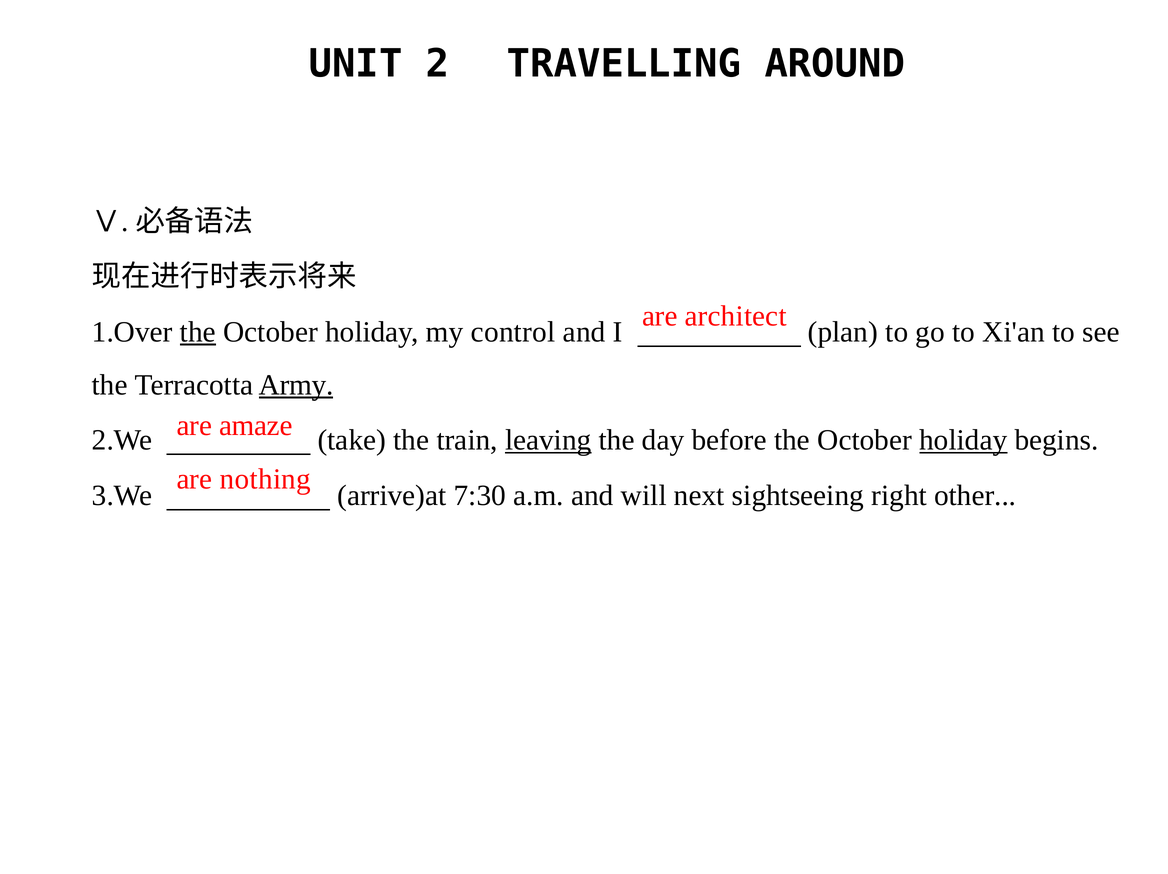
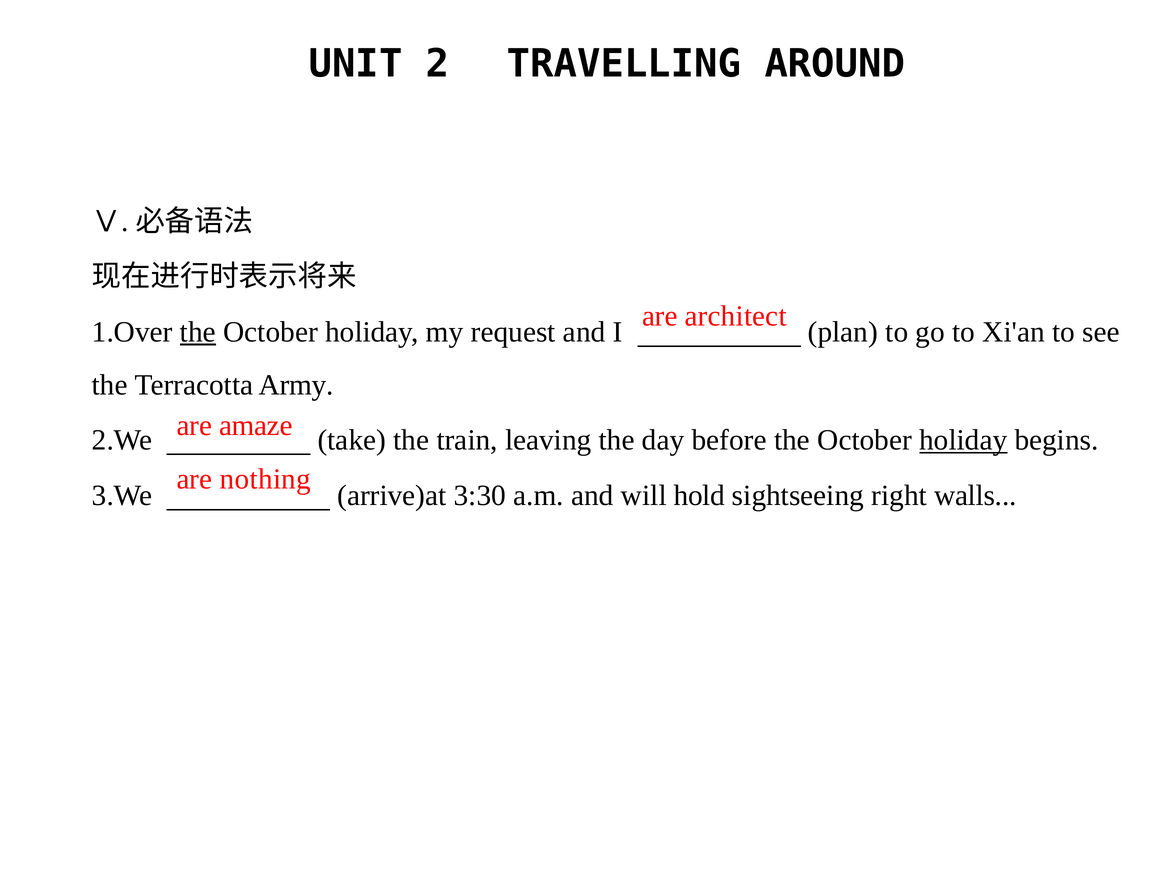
control: control -> request (513, 332)
Army underline: present -> none (296, 385)
leaving underline: present -> none (548, 440)
7:30: 7:30 -> 3:30 (480, 495)
next: next -> hold (699, 495)
other: other -> walls (975, 495)
